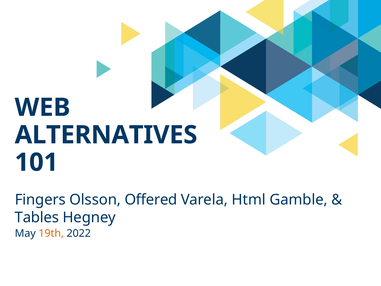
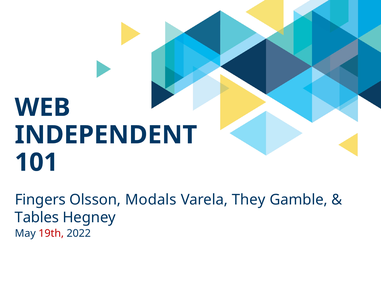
ALTERNATIVES: ALTERNATIVES -> INDEPENDENT (106, 135)
Offered: Offered -> Modals (151, 200)
Html: Html -> They (249, 200)
19th colour: orange -> red (51, 233)
